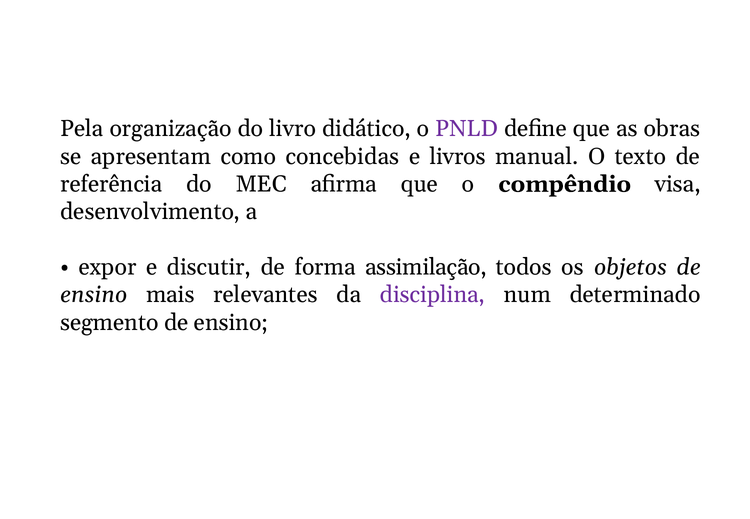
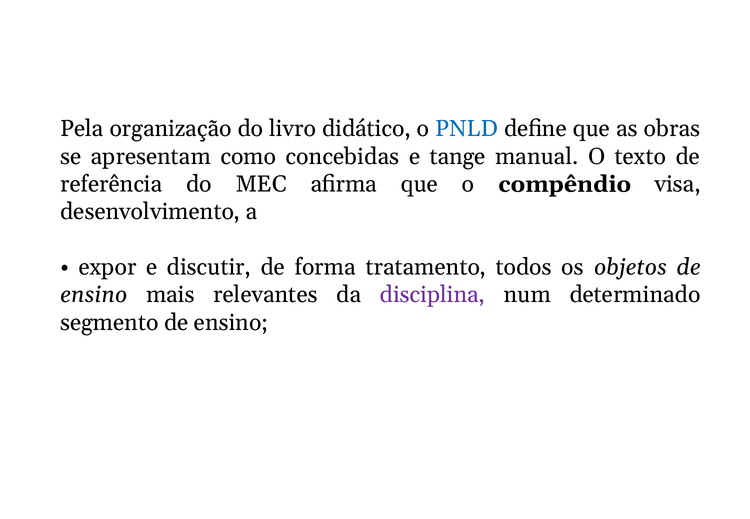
PNLD colour: purple -> blue (467, 129)
livros: livros -> tange (458, 157)
assimilação: assimilação -> tratamento (426, 267)
